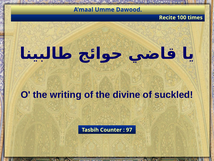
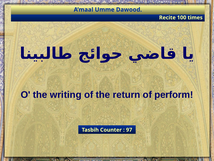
divine: divine -> return (126, 94)
suckled: suckled -> perform (174, 94)
